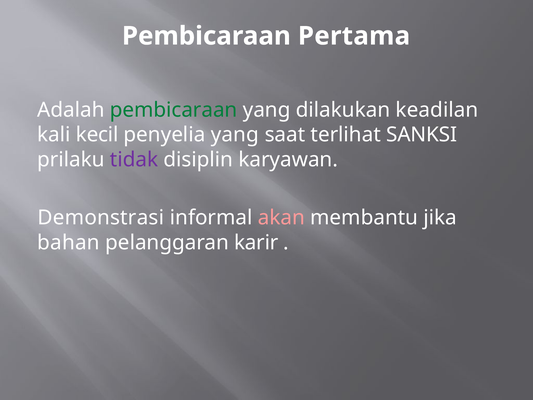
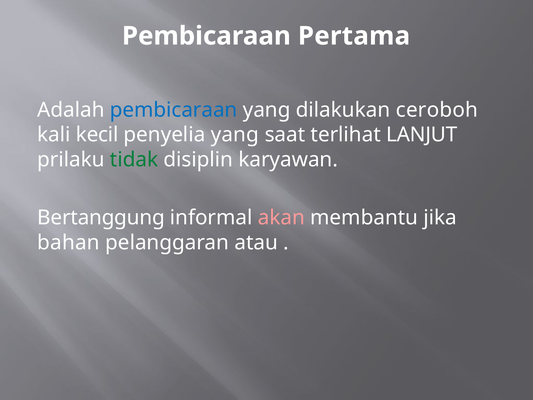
pembicaraan colour: green -> blue (174, 110)
keadilan: keadilan -> ceroboh (437, 110)
SANKSI: SANKSI -> LANJUT (422, 135)
tidak colour: purple -> green (134, 160)
Demonstrasi: Demonstrasi -> Bertanggung (101, 218)
karir: karir -> atau (256, 243)
